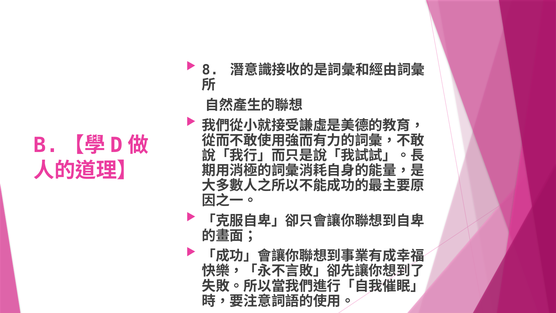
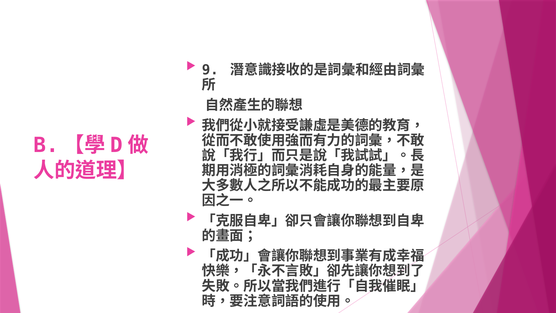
8: 8 -> 9 (210, 70)
